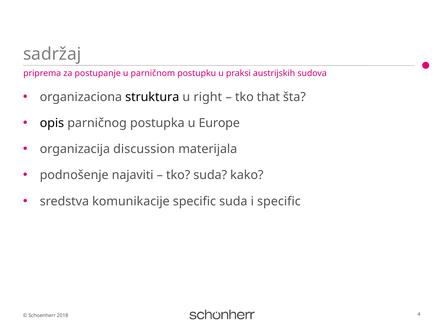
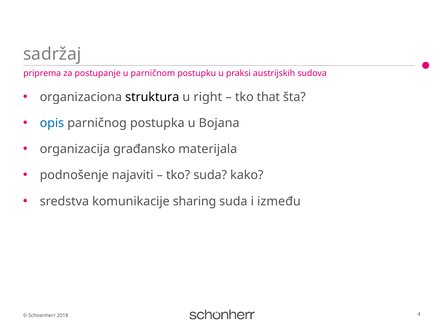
opis colour: black -> blue (52, 123)
Europe: Europe -> Bojana (219, 123)
discussion: discussion -> građansko (144, 149)
komunikacije specific: specific -> sharing (195, 201)
i specific: specific -> između (279, 201)
